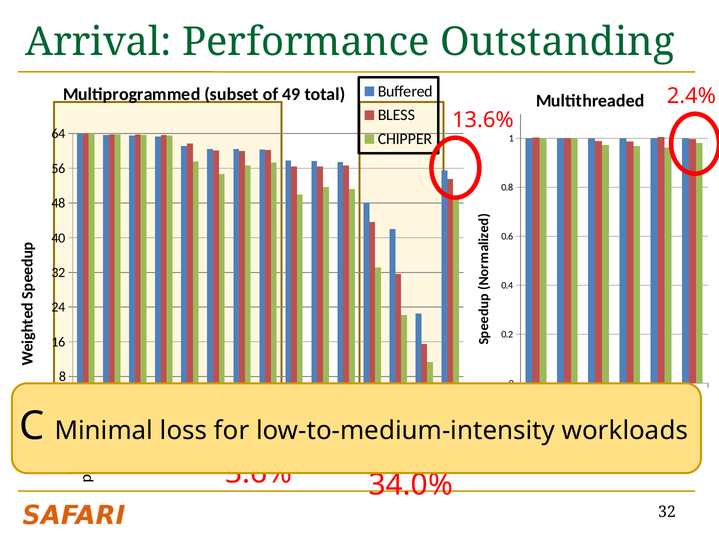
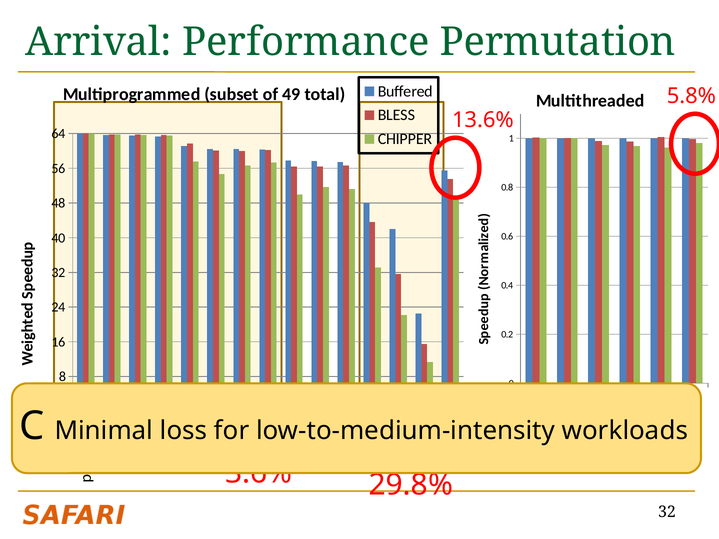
Outstanding: Outstanding -> Permutation (558, 42)
2.4%: 2.4% -> 5.8% (691, 96)
34.0%: 34.0% -> 29.8% (411, 485)
